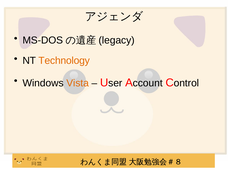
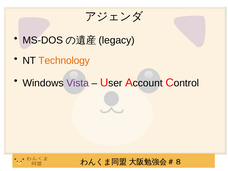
Vista colour: orange -> purple (78, 83)
